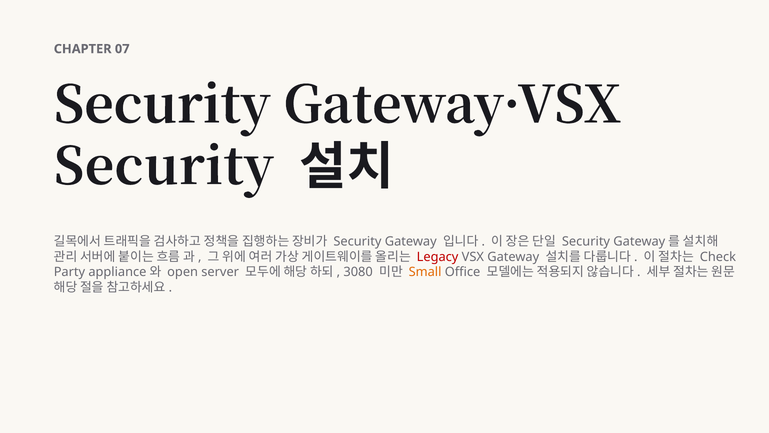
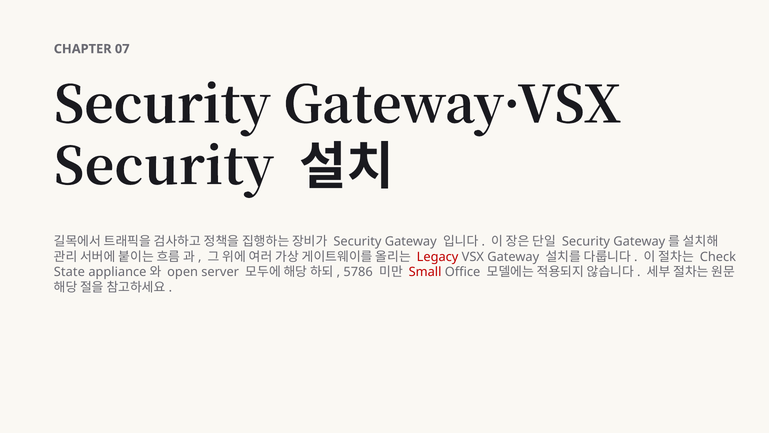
Party: Party -> State (69, 272)
3080: 3080 -> 5786 (358, 272)
Small colour: orange -> red (425, 272)
